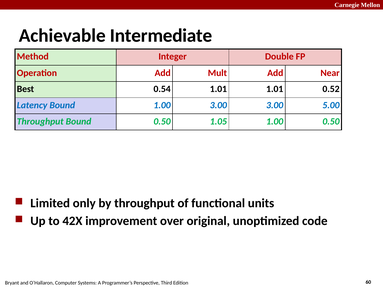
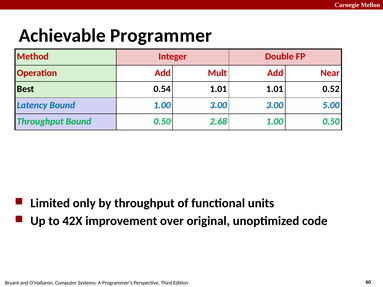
Intermediate: Intermediate -> Programmer (161, 36)
1.05: 1.05 -> 2.68 (218, 122)
